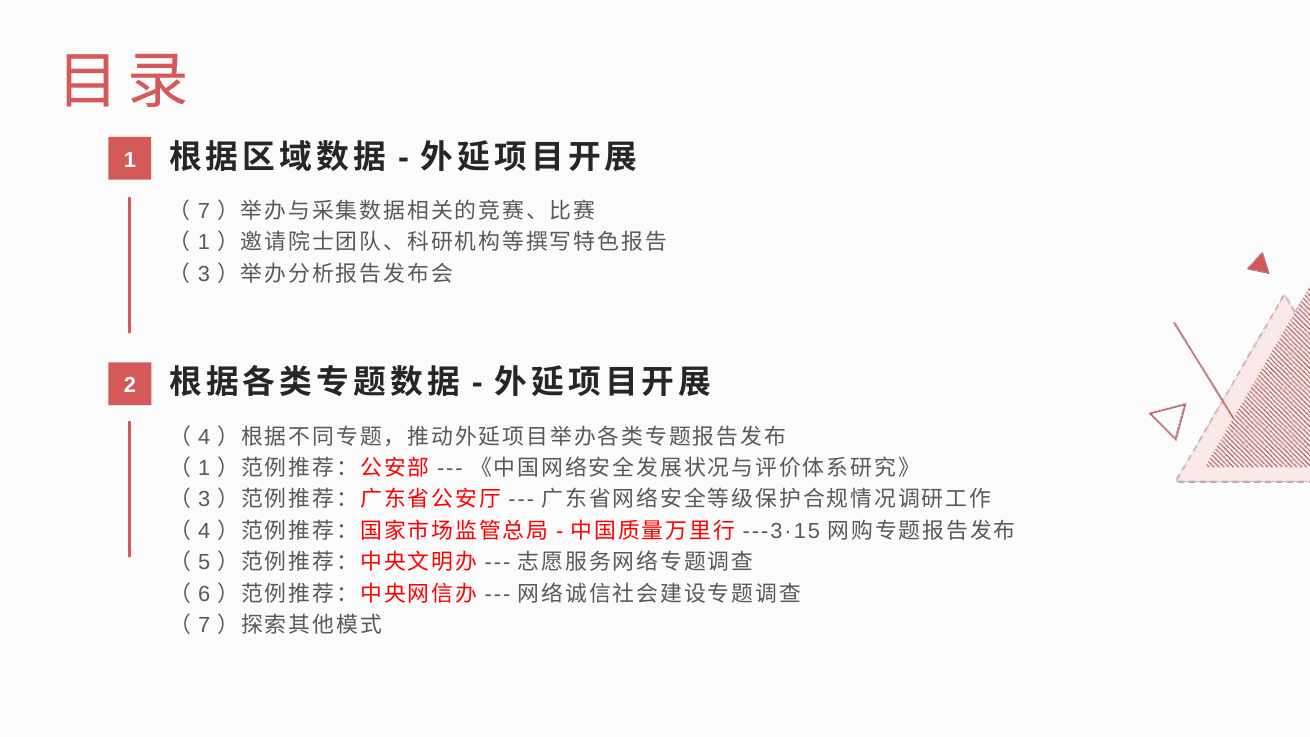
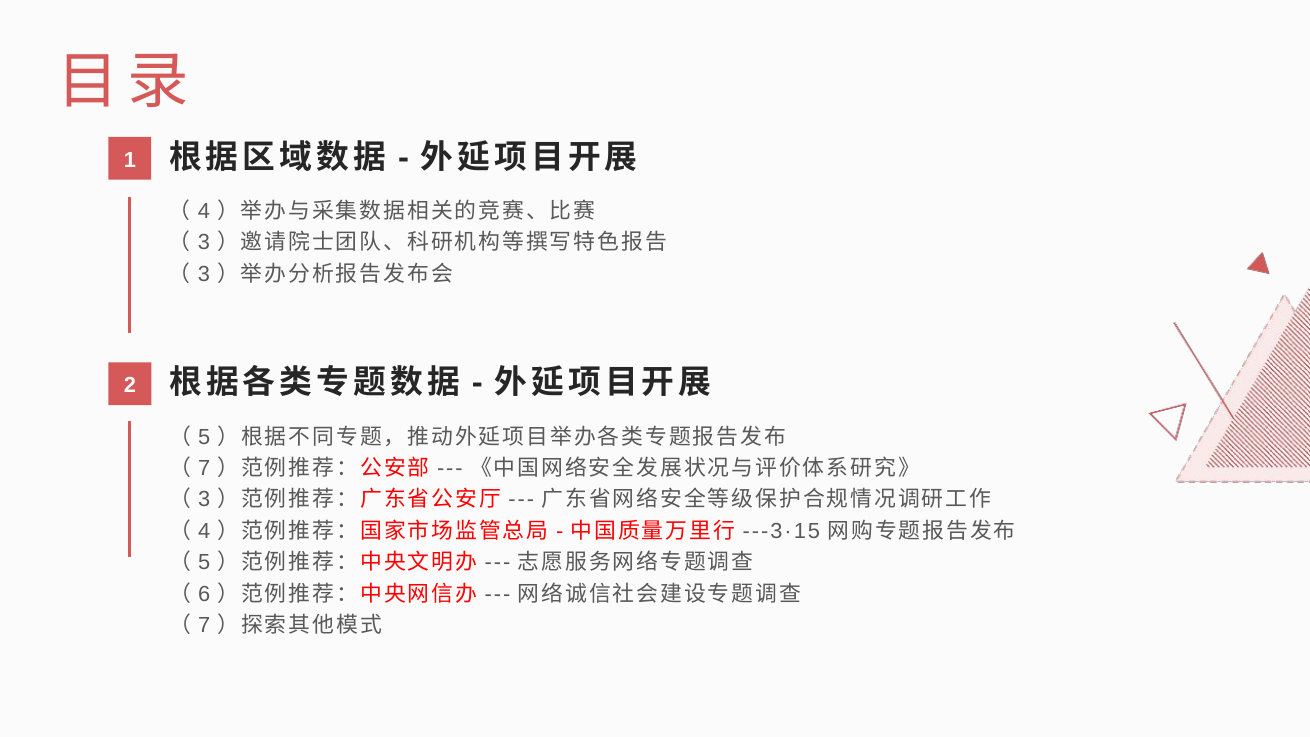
7: 7 -> 4 (204, 211)
1: 1 -> 3 (204, 242)
4: 4 -> 5 (204, 437)
1: 1 -> 7 (204, 468)
